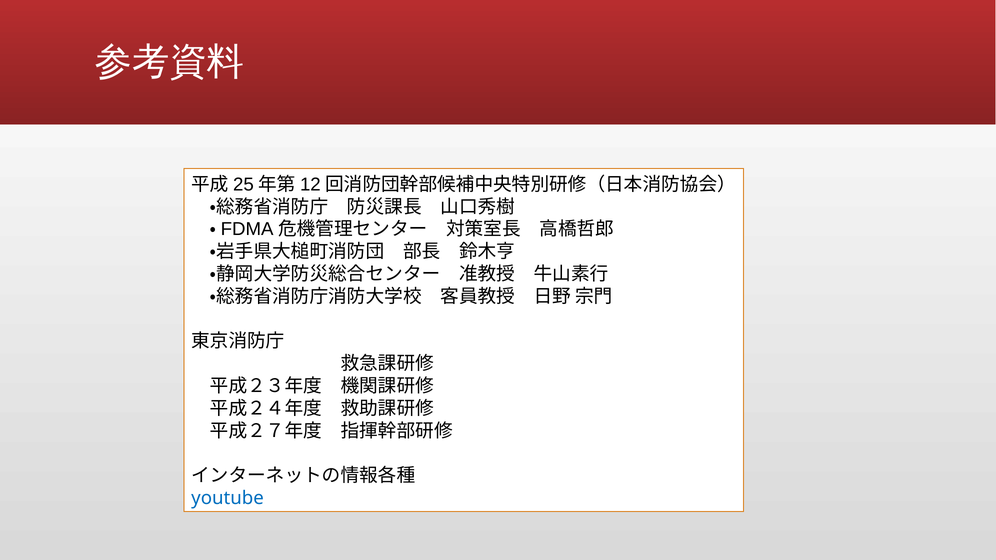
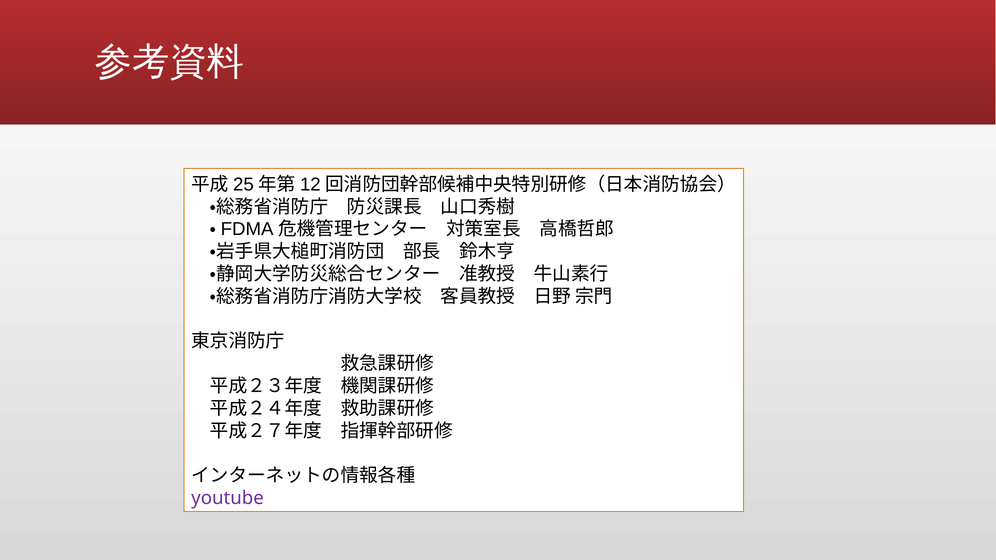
youtube colour: blue -> purple (228, 498)
